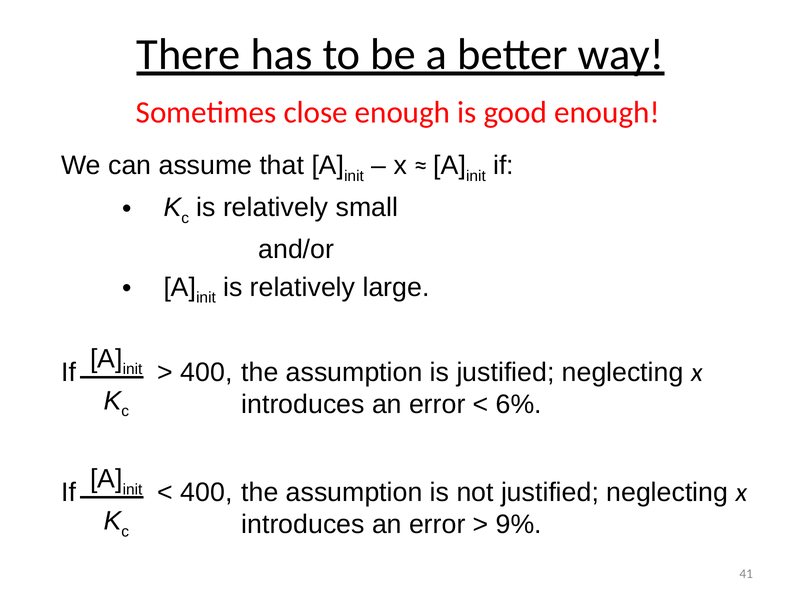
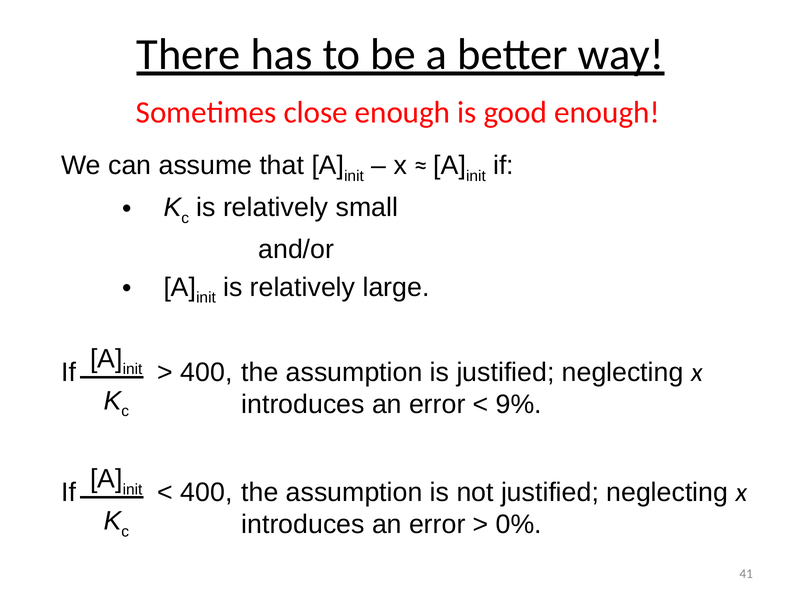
6%: 6% -> 9% (519, 404)
9%: 9% -> 0% (519, 524)
